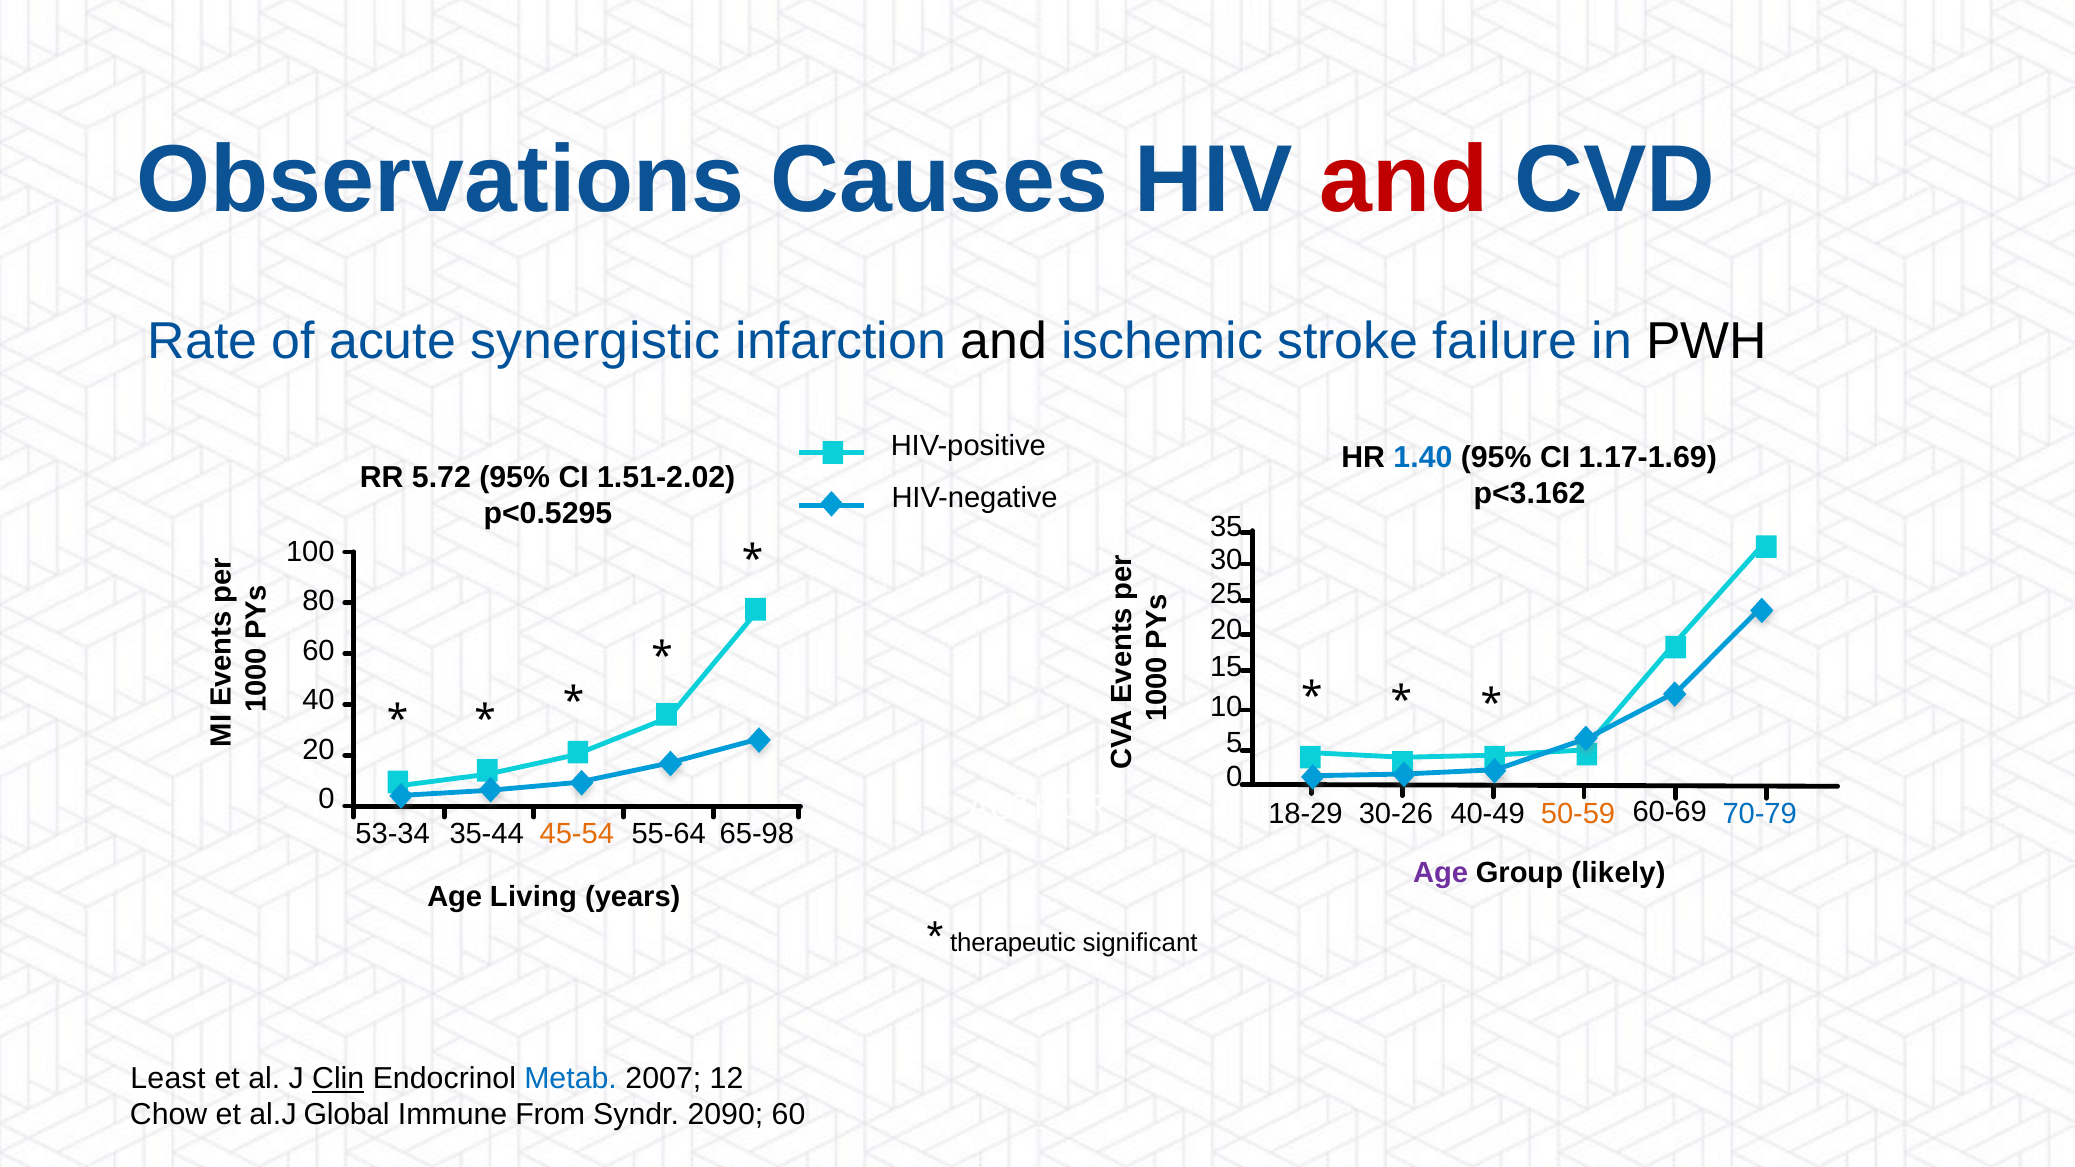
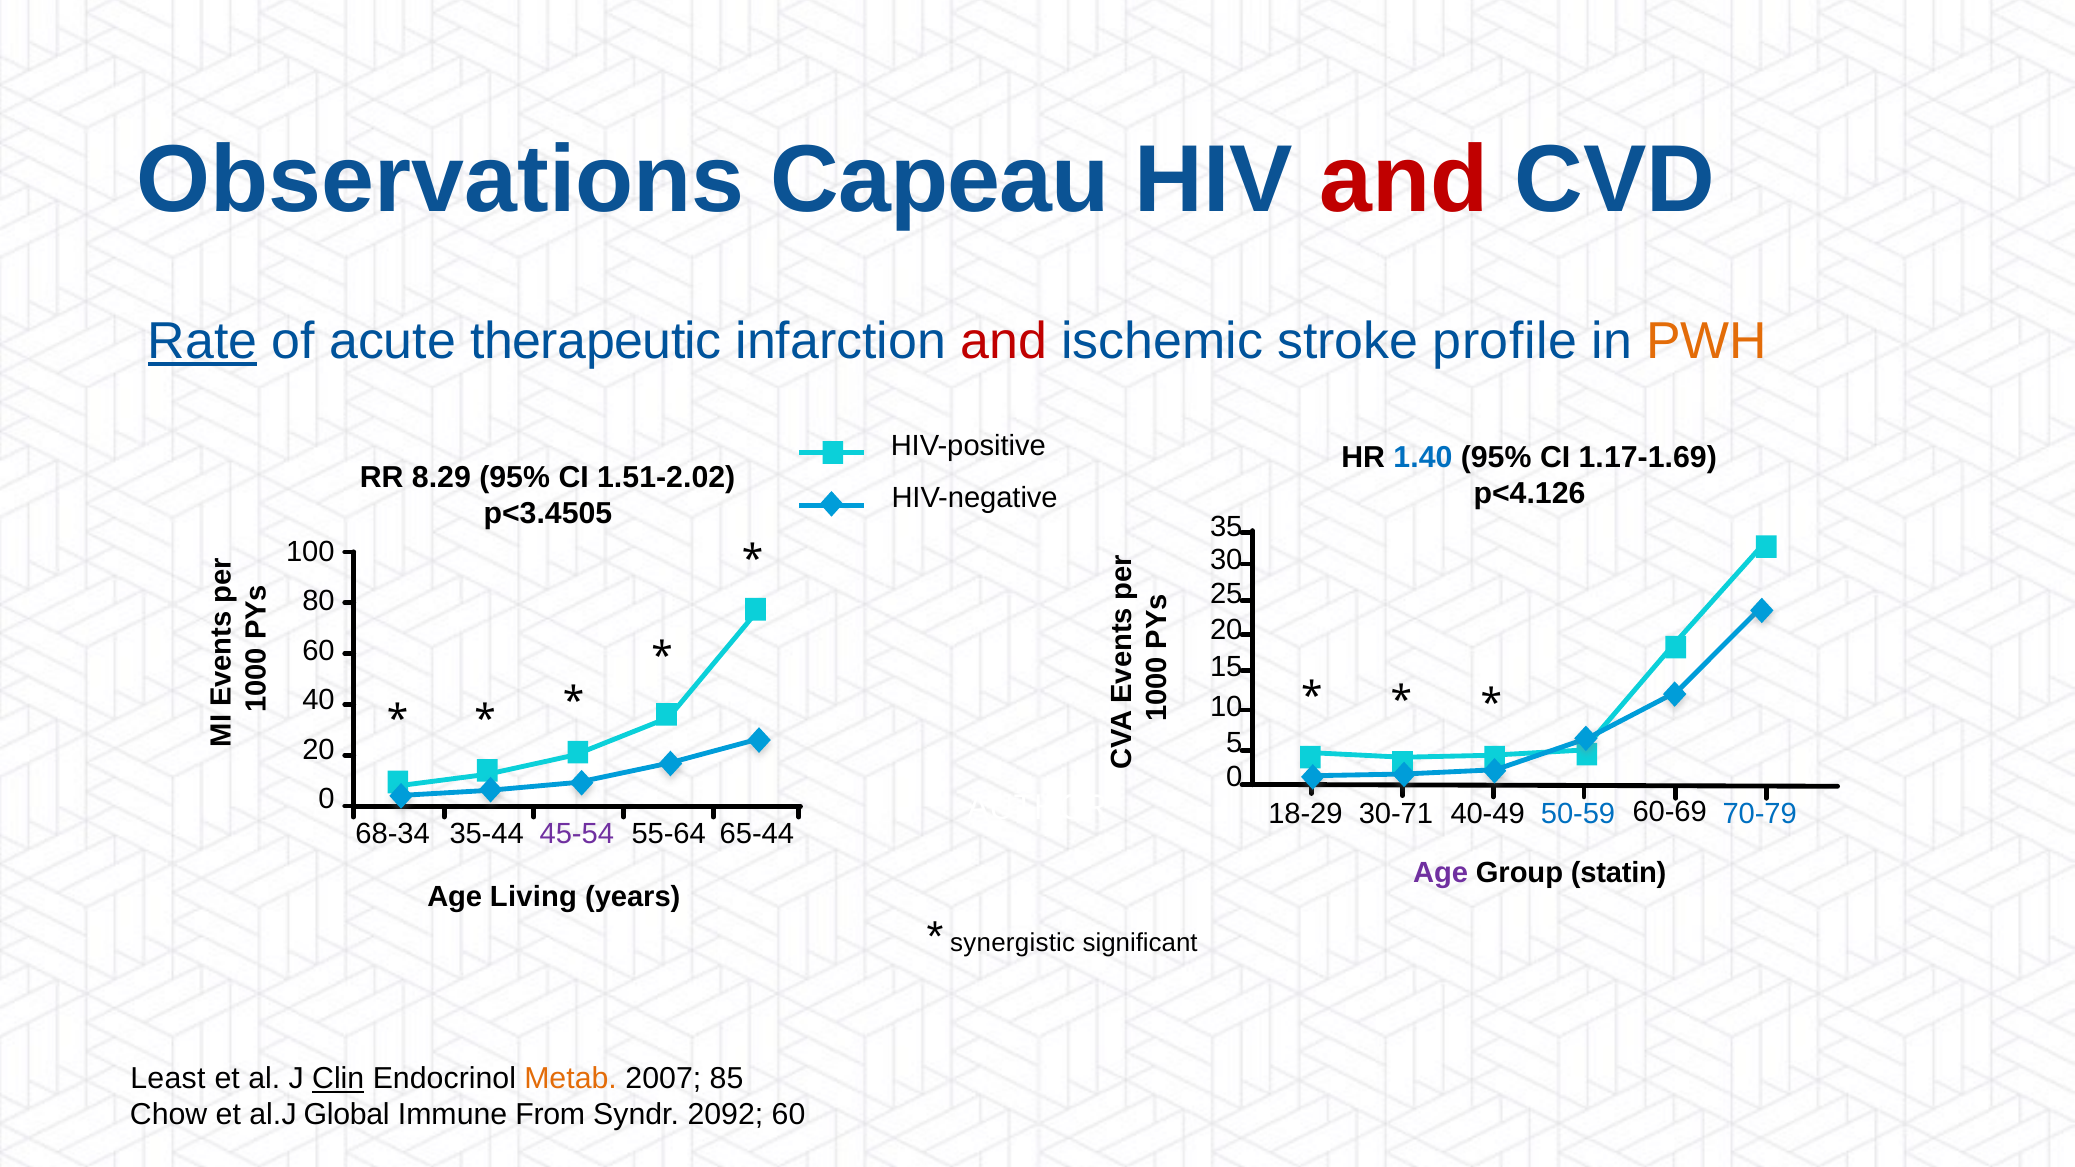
Causes: Causes -> Capeau (940, 180)
Rate underline: none -> present (203, 342)
synergistic: synergistic -> therapeutic (596, 342)
and colour: black -> red (1004, 342)
failure: failure -> profile (1505, 342)
PWH colour: black -> orange (1707, 342)
5.72: 5.72 -> 8.29 (441, 477)
p<3.162: p<3.162 -> p<4.126 (1529, 494)
p<0.5295: p<0.5295 -> p<3.4505 (548, 514)
30-26: 30-26 -> 30-71 (1396, 814)
50-59 colour: orange -> blue (1578, 814)
53-34: 53-34 -> 68-34 (393, 834)
45-54 colour: orange -> purple (577, 834)
65-98: 65-98 -> 65-44 (757, 834)
likely: likely -> statin (1619, 873)
therapeutic: therapeutic -> synergistic (1013, 943)
Metab colour: blue -> orange (571, 1079)
12: 12 -> 85 (727, 1079)
2090: 2090 -> 2092 (725, 1115)
